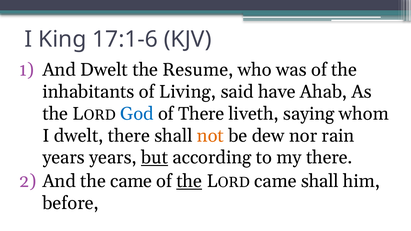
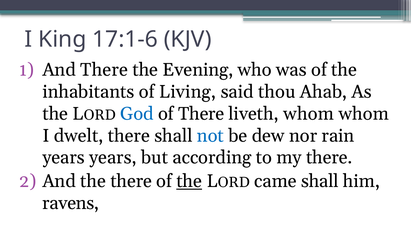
And Dwelt: Dwelt -> There (104, 70)
Resume: Resume -> Evening (198, 70)
have: have -> thou (277, 92)
liveth saying: saying -> whom (309, 114)
not colour: orange -> blue (210, 136)
but underline: present -> none (155, 158)
the came: came -> there (131, 181)
before: before -> ravens (71, 203)
